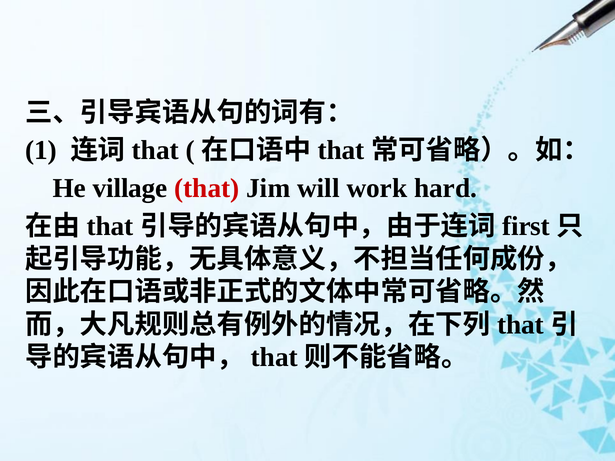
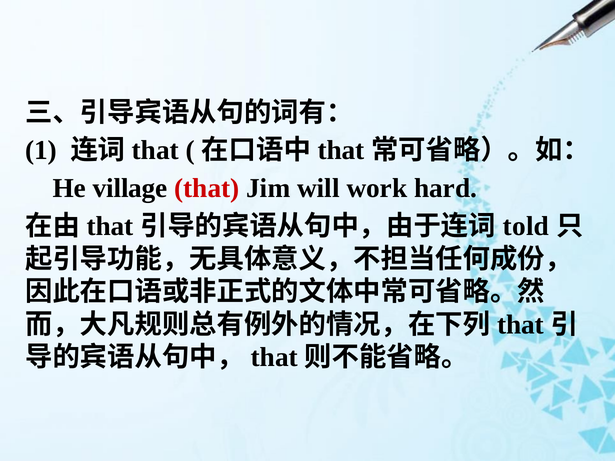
first: first -> told (526, 226)
